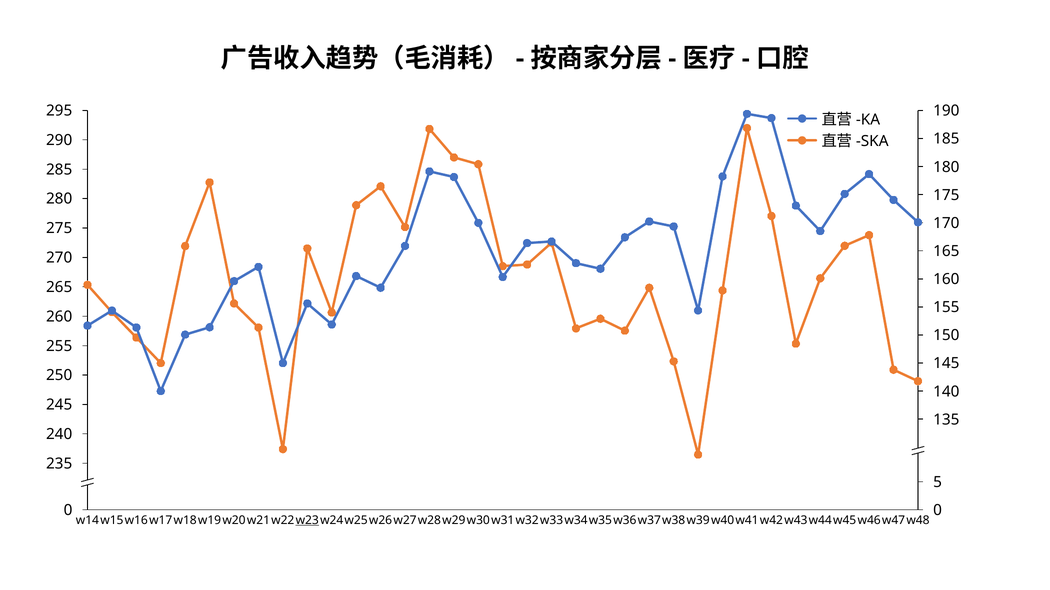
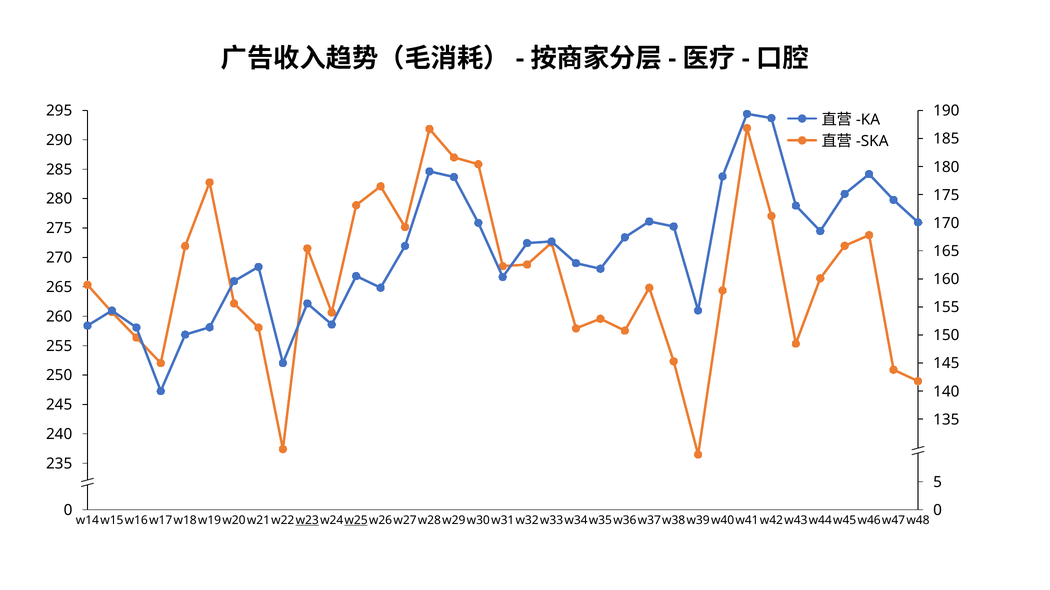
w25 underline: none -> present (356, 521)
